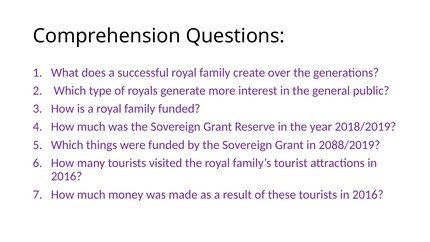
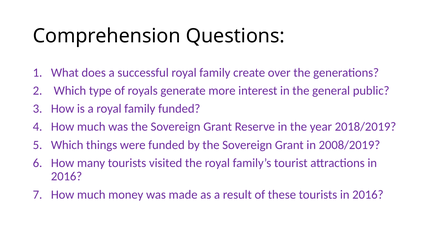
2088/2019: 2088/2019 -> 2008/2019 (349, 145)
